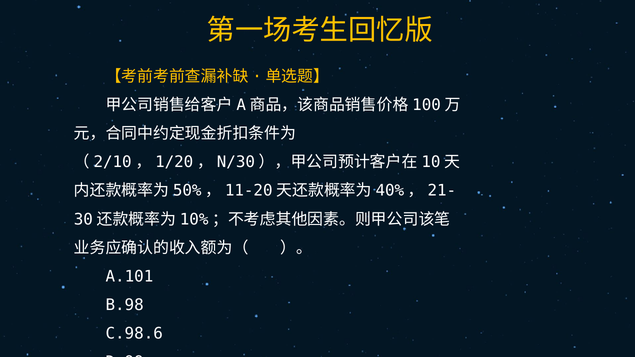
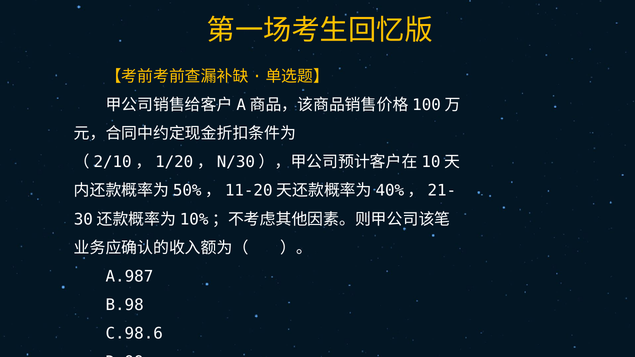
A.101: A.101 -> A.987 (129, 277)
